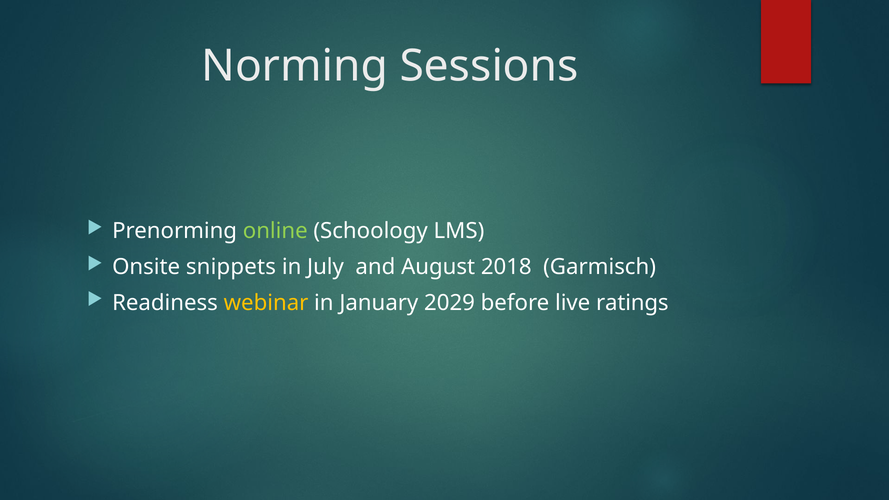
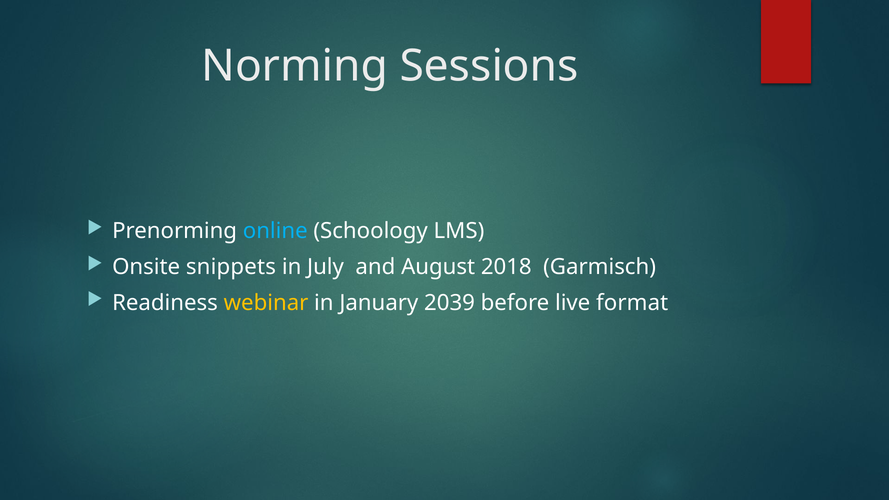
online colour: light green -> light blue (275, 231)
2029: 2029 -> 2039 (450, 303)
ratings: ratings -> format (632, 303)
